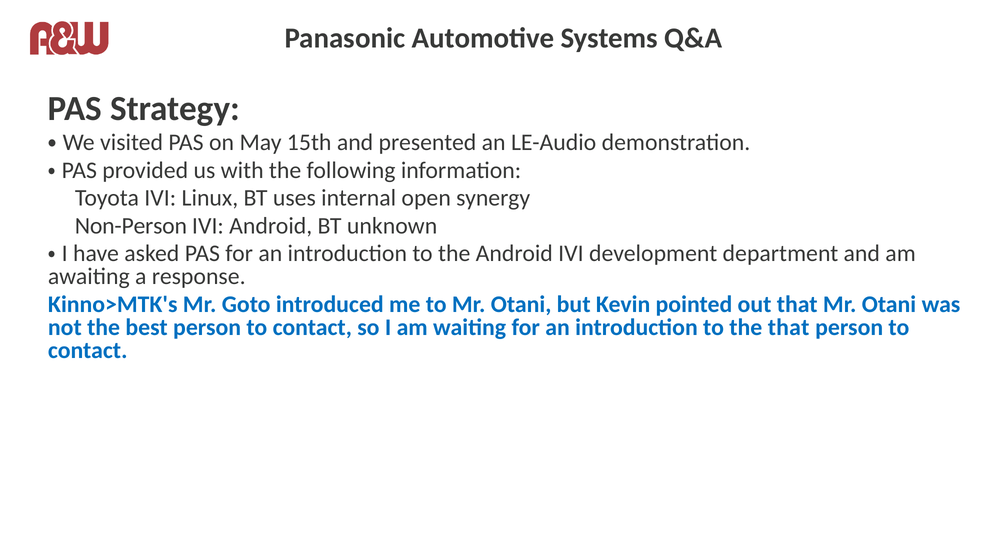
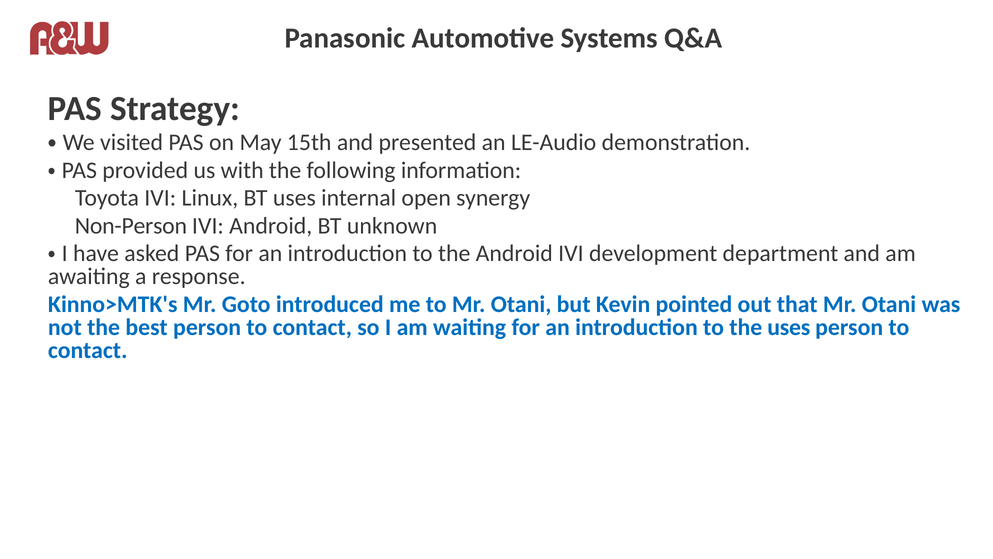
the that: that -> uses (789, 327)
